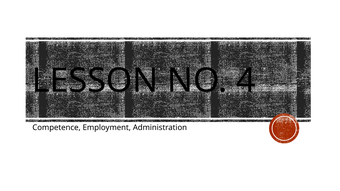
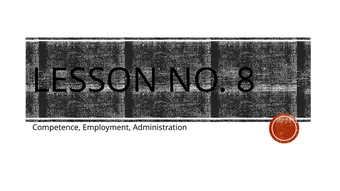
4: 4 -> 8 (246, 81)
